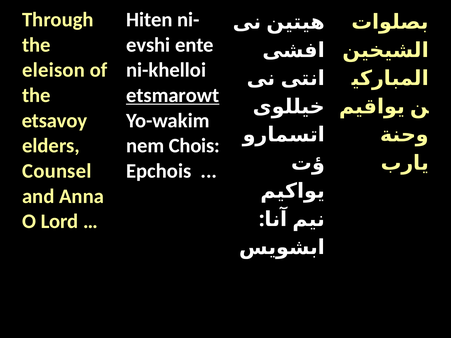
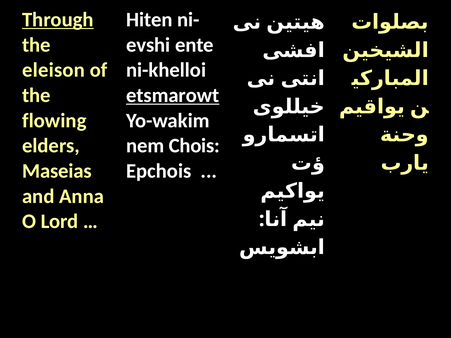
Through underline: none -> present (58, 20)
etsavoy: etsavoy -> flowing (54, 121)
Counsel: Counsel -> Maseias (57, 171)
